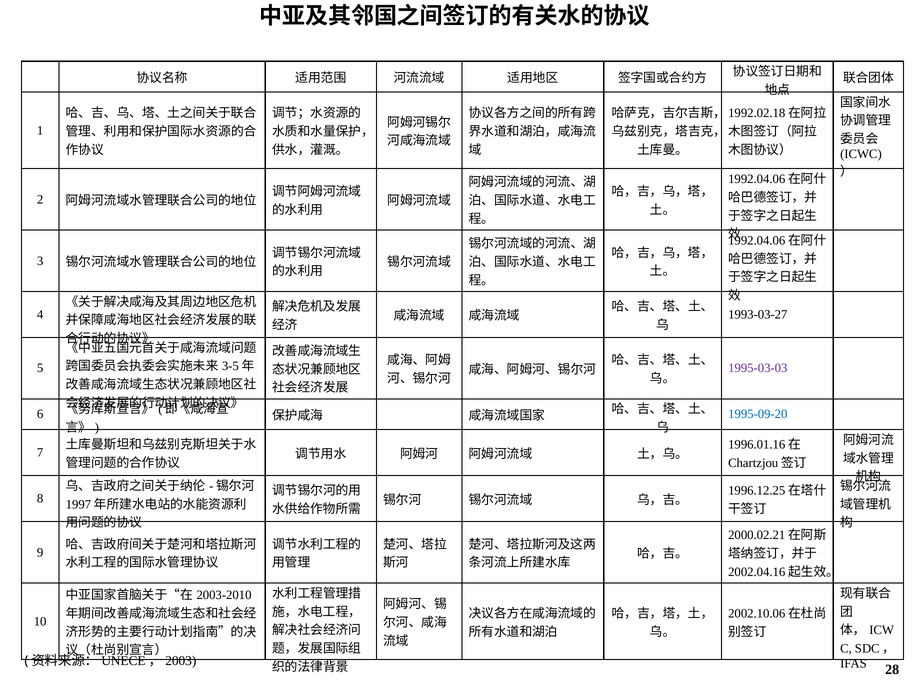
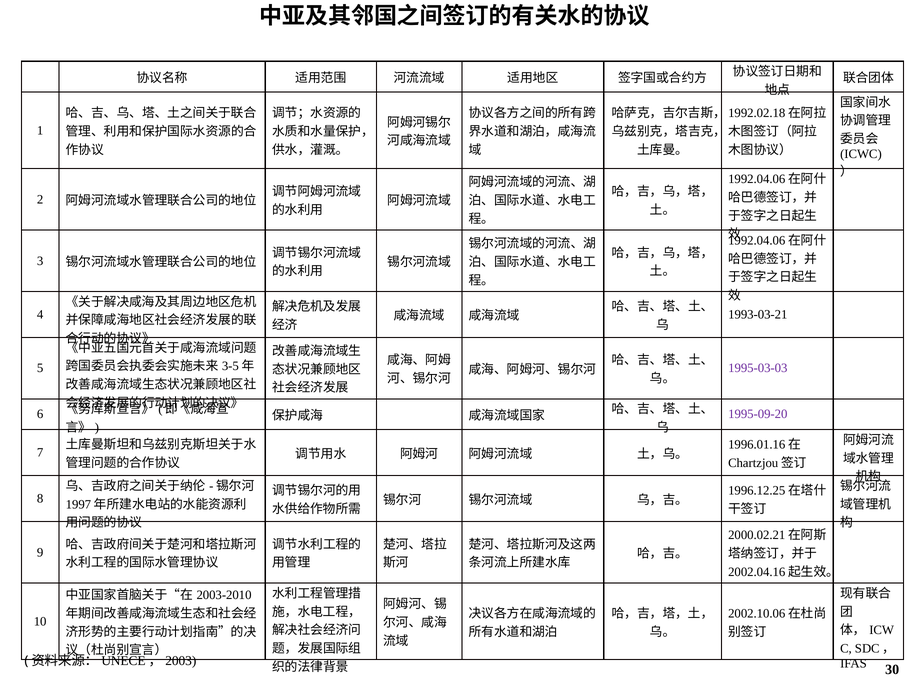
1993-03-27: 1993-03-27 -> 1993-03-21 (758, 315)
1995-09-20 colour: blue -> purple (758, 414)
28: 28 -> 30 (892, 670)
